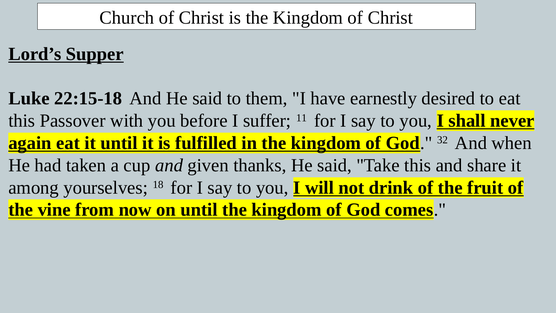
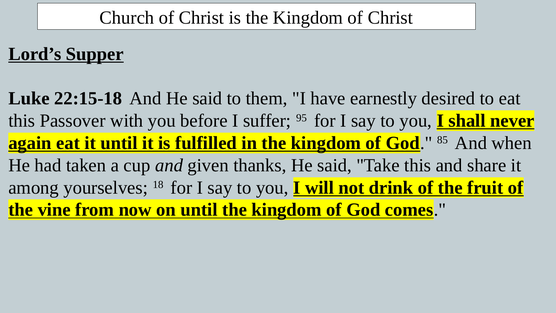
11: 11 -> 95 (301, 118)
32: 32 -> 85 (442, 140)
